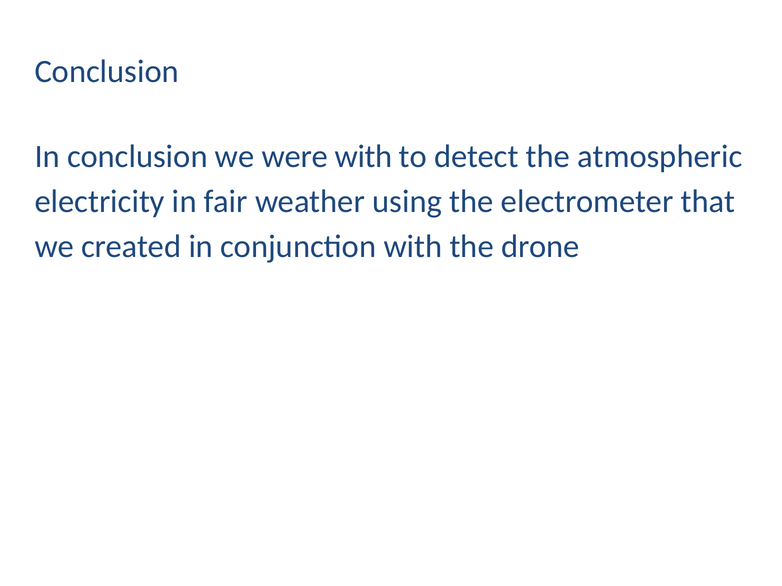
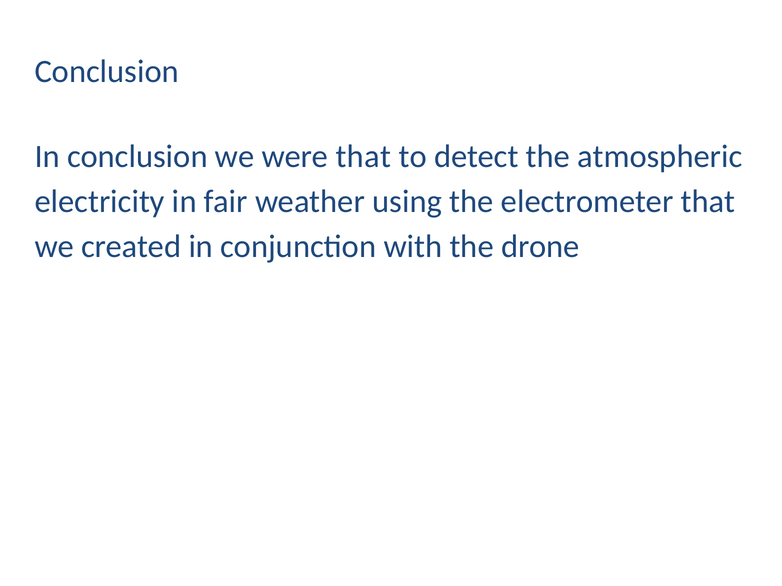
were with: with -> that (363, 157)
